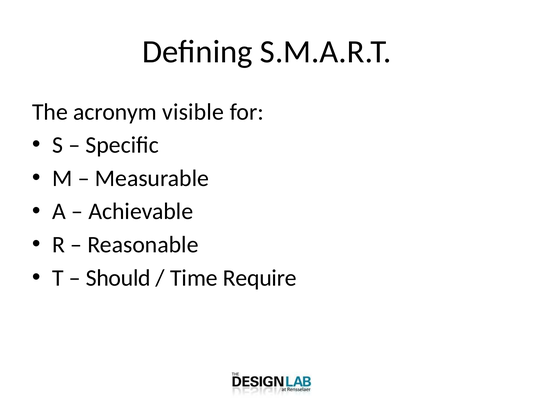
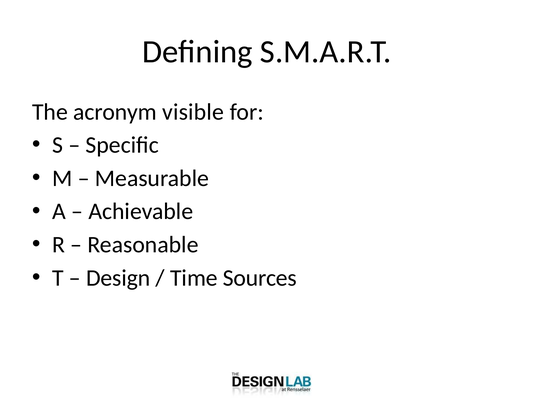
Should: Should -> Design (118, 278)
Require: Require -> Sources (260, 278)
